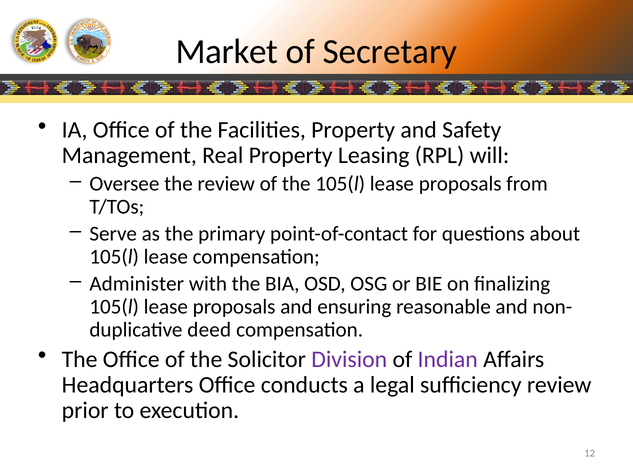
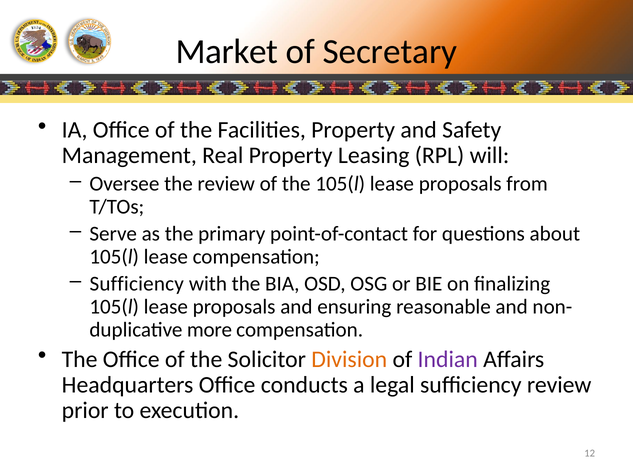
Administer: Administer -> Sufficiency (137, 284)
deed: deed -> more (209, 329)
Division colour: purple -> orange (349, 359)
